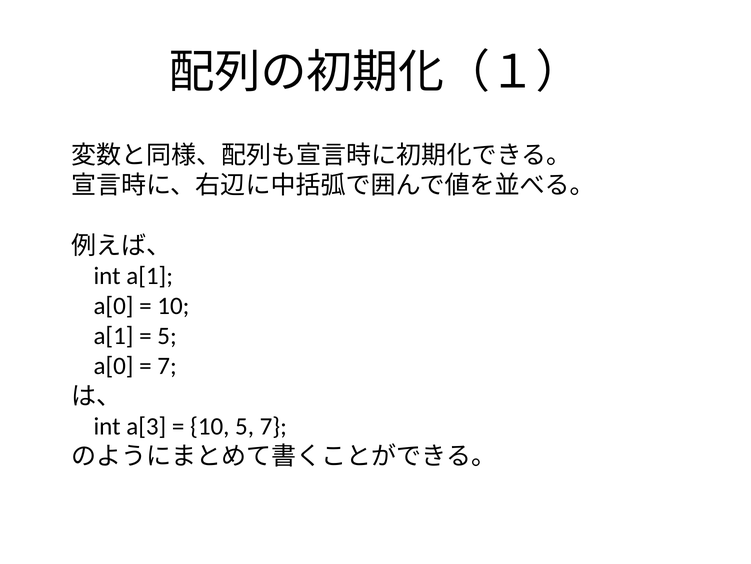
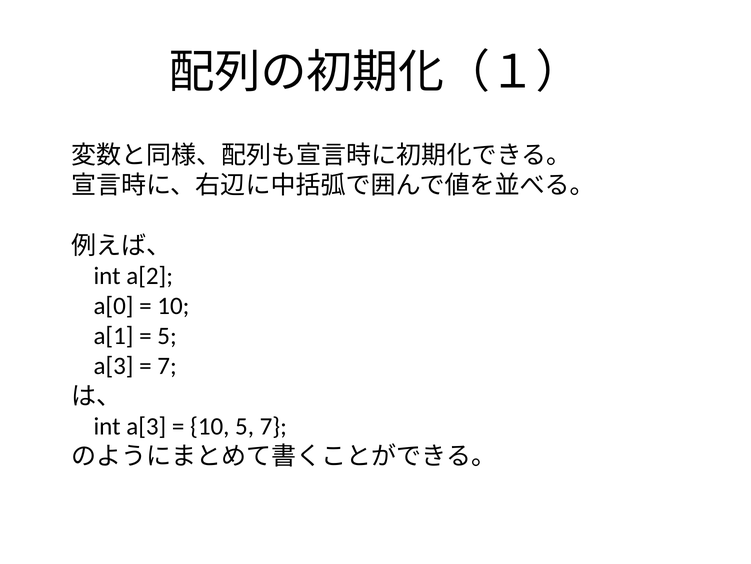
int a[1: a[1 -> a[2 (150, 276)
a[0: a[0 -> a[3 (114, 366)
